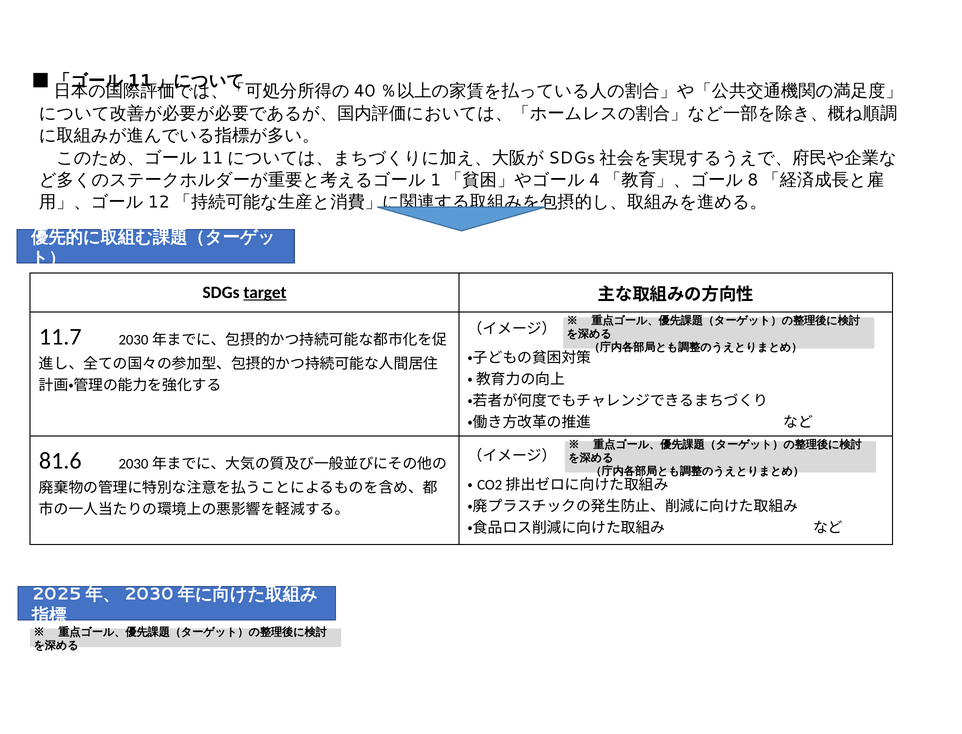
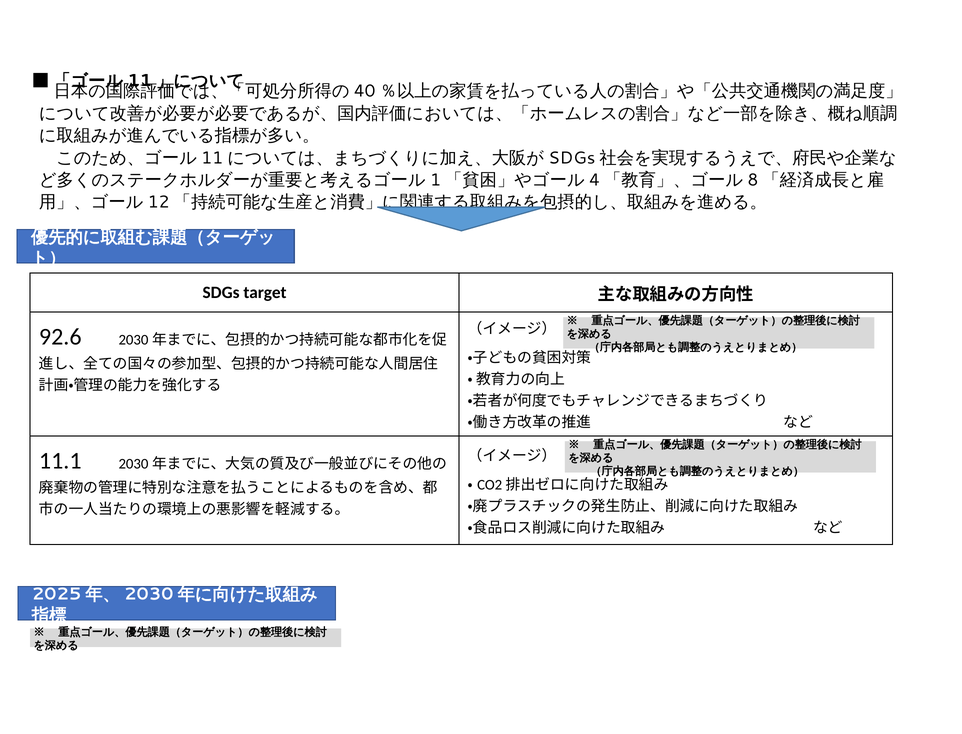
target underline: present -> none (265, 293)
11.7: 11.7 -> 92.6 (60, 337)
81.6: 81.6 -> 11.1 (60, 461)
